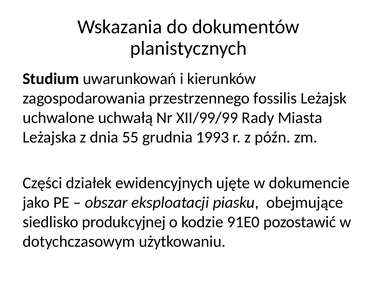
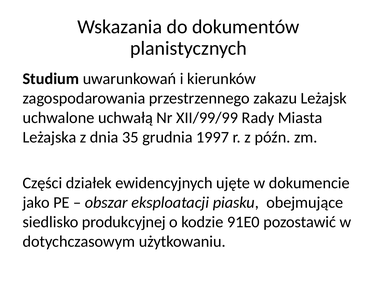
fossilis: fossilis -> zakazu (275, 98)
55: 55 -> 35 (130, 137)
1993: 1993 -> 1997 (213, 137)
